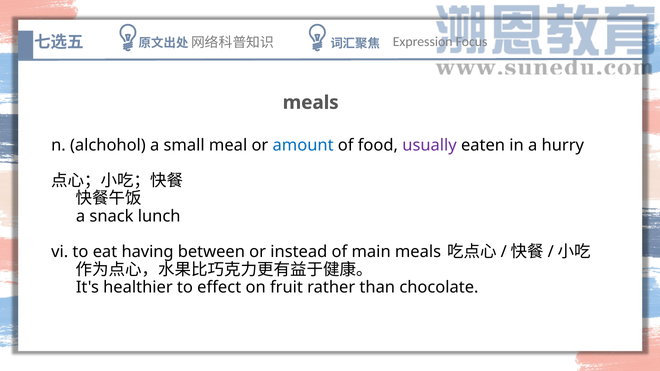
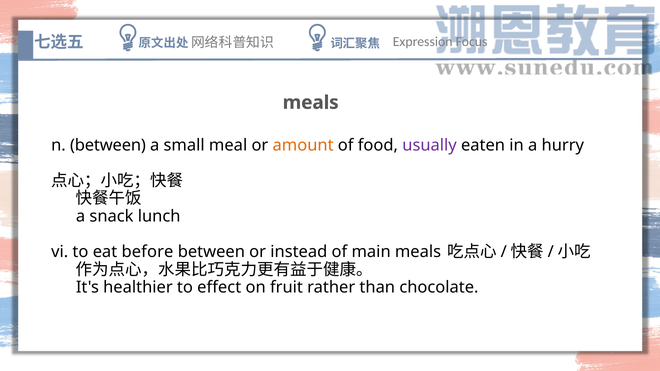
n alchohol: alchohol -> between (108, 145)
amount colour: blue -> orange (303, 145)
having: having -> before (147, 252)
